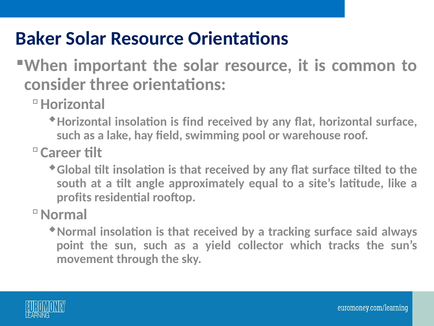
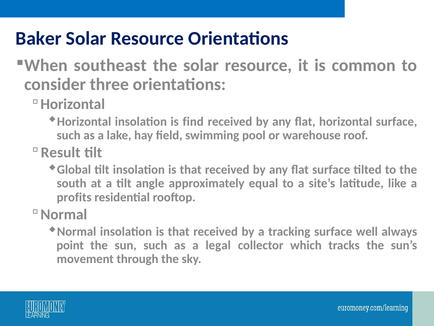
important: important -> southeast (110, 65)
Career: Career -> Result (61, 152)
said: said -> well (367, 231)
yield: yield -> legal (218, 245)
